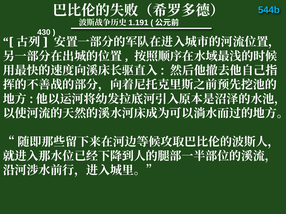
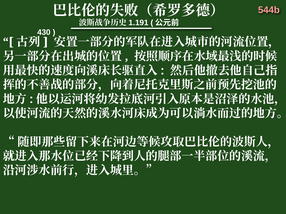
544b colour: light blue -> pink (269, 10)
